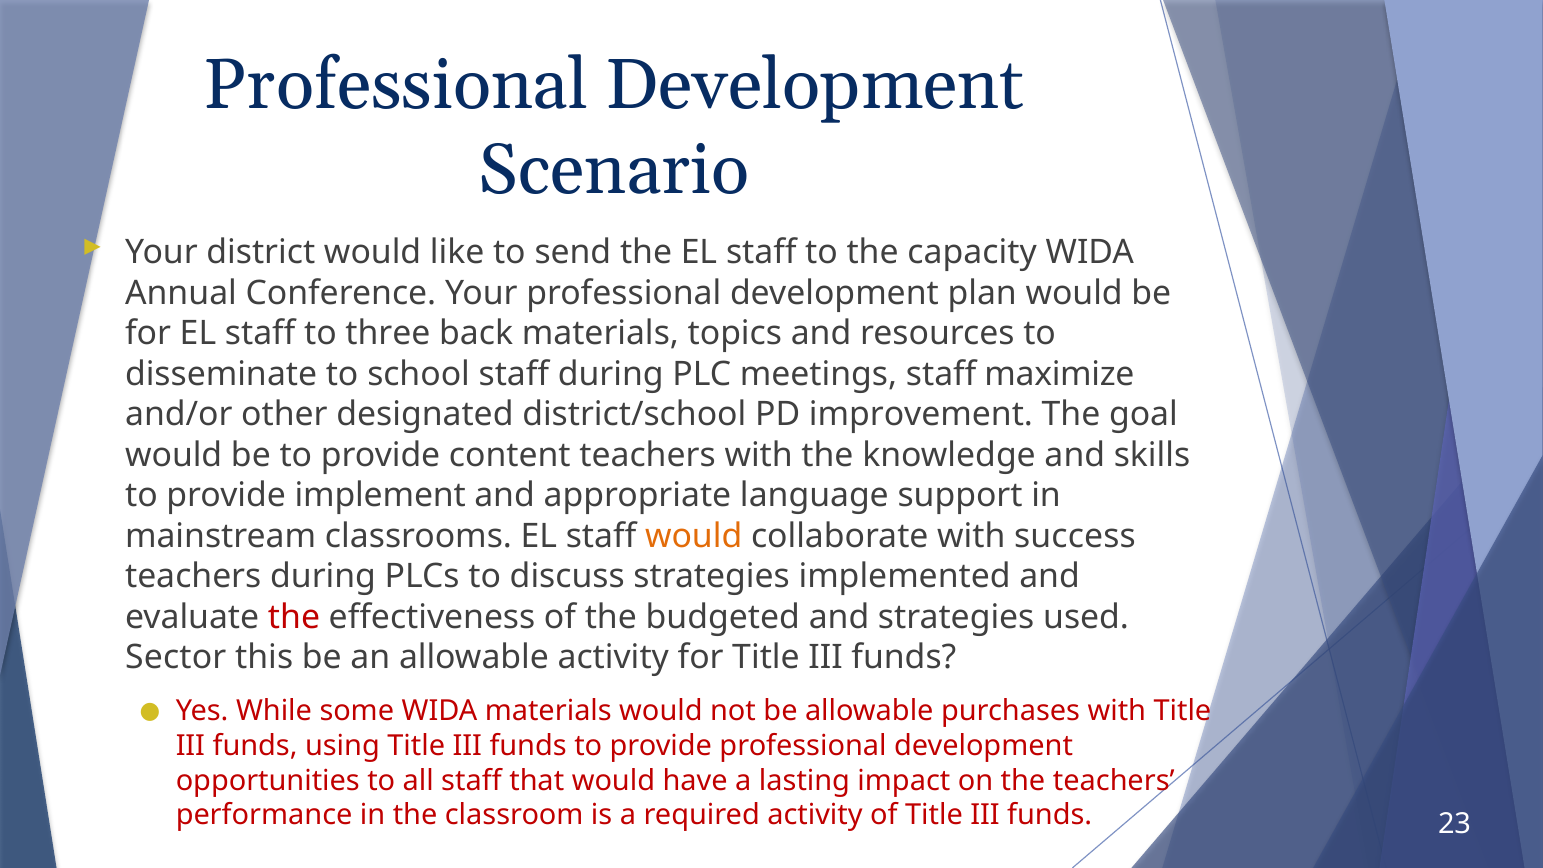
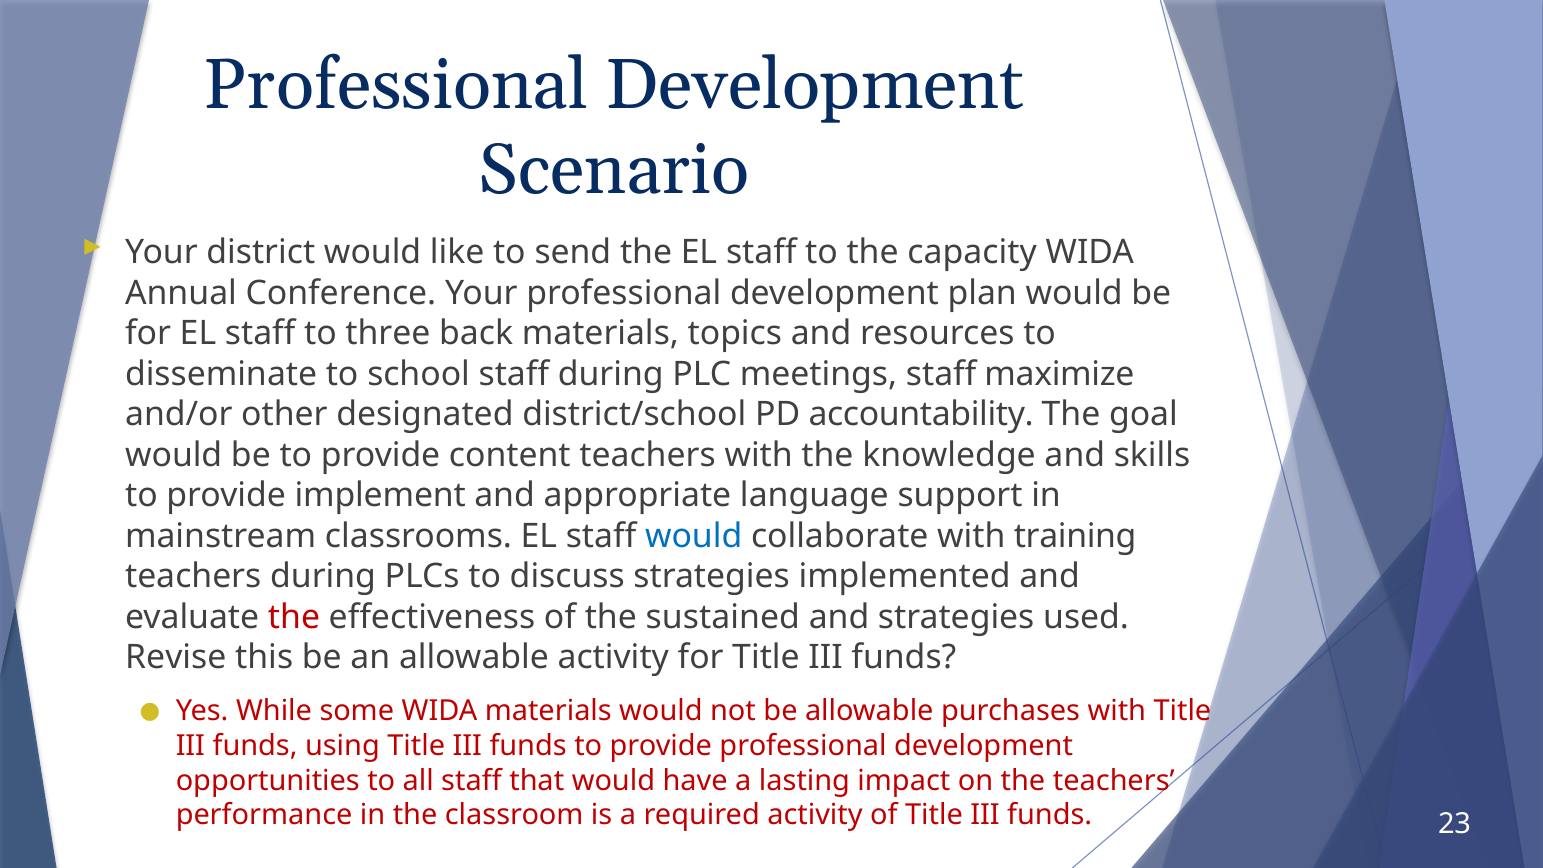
improvement: improvement -> accountability (921, 415)
would colour: orange -> blue (694, 536)
success: success -> training (1075, 536)
budgeted: budgeted -> sustained (723, 617)
Sector: Sector -> Revise (176, 658)
